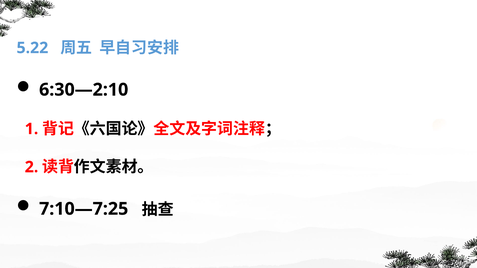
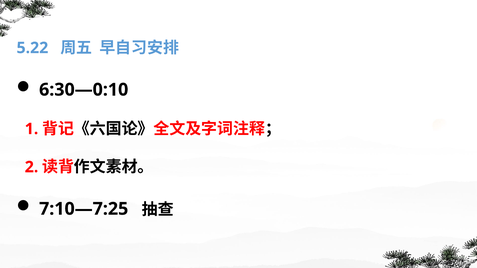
6:30—2:10: 6:30—2:10 -> 6:30—0:10 (84, 90)
